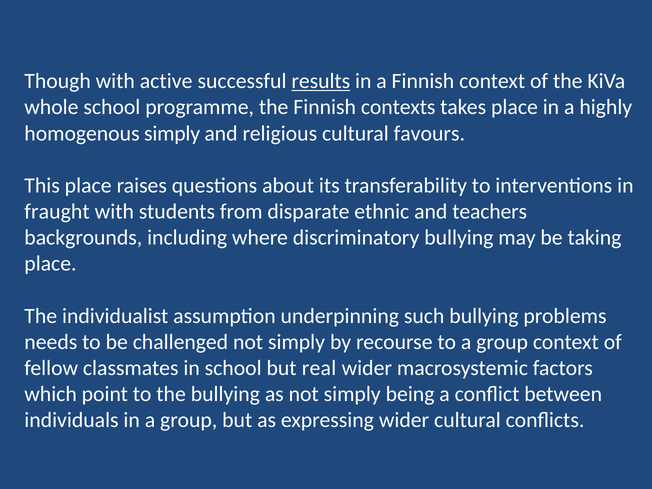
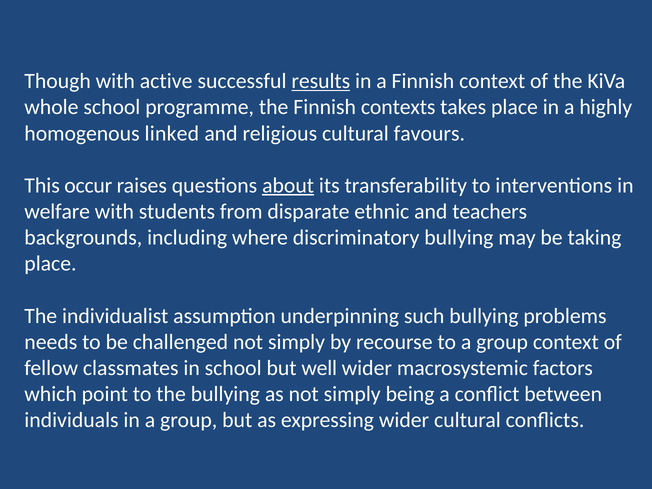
homogenous simply: simply -> linked (172, 133)
This place: place -> occur (88, 186)
about underline: none -> present (288, 186)
fraught: fraught -> welfare (57, 212)
real: real -> well (319, 368)
